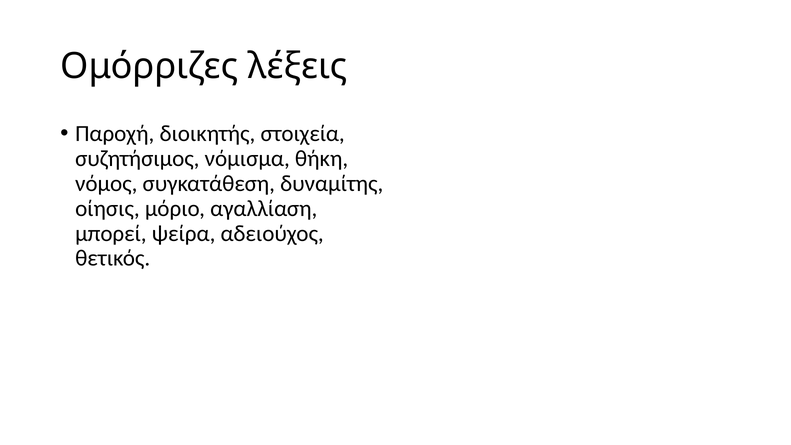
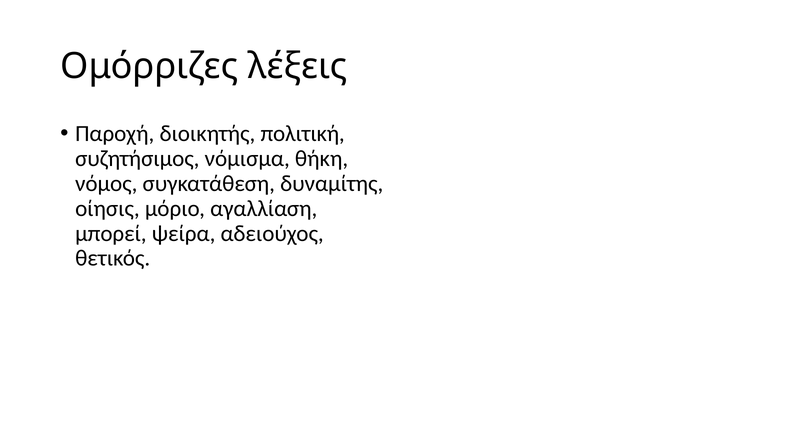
στοιχεία: στοιχεία -> πολιτική (303, 134)
